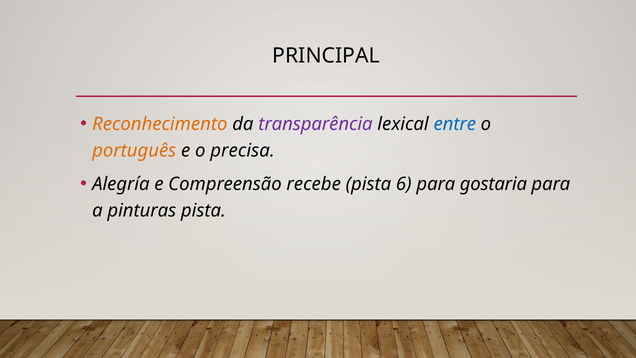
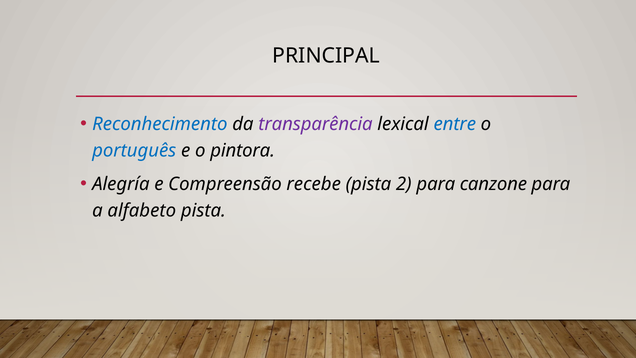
Reconhecimento colour: orange -> blue (160, 124)
português colour: orange -> blue (134, 151)
precisa: precisa -> pintora (243, 151)
6: 6 -> 2 (404, 184)
gostaria: gostaria -> canzone (493, 184)
pinturas: pinturas -> alfabeto (142, 211)
